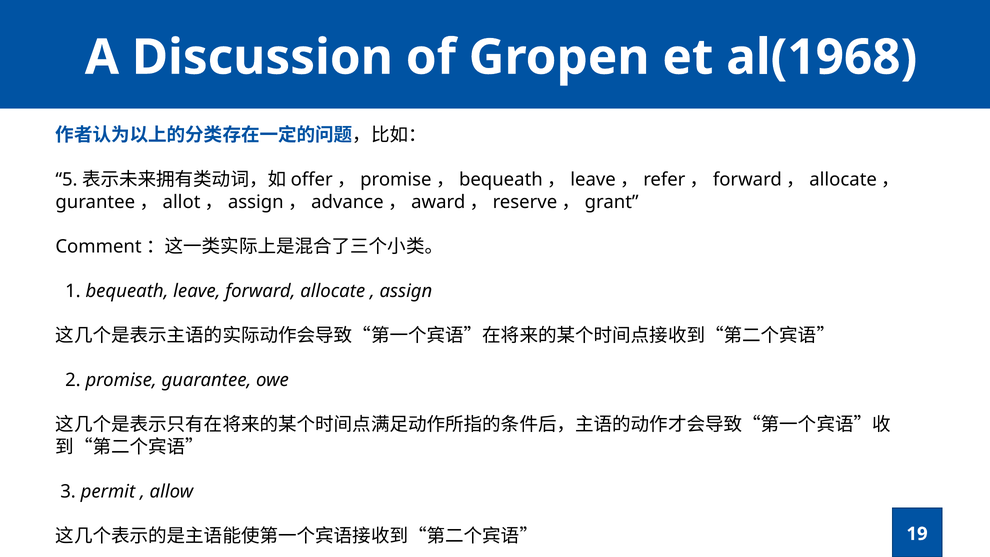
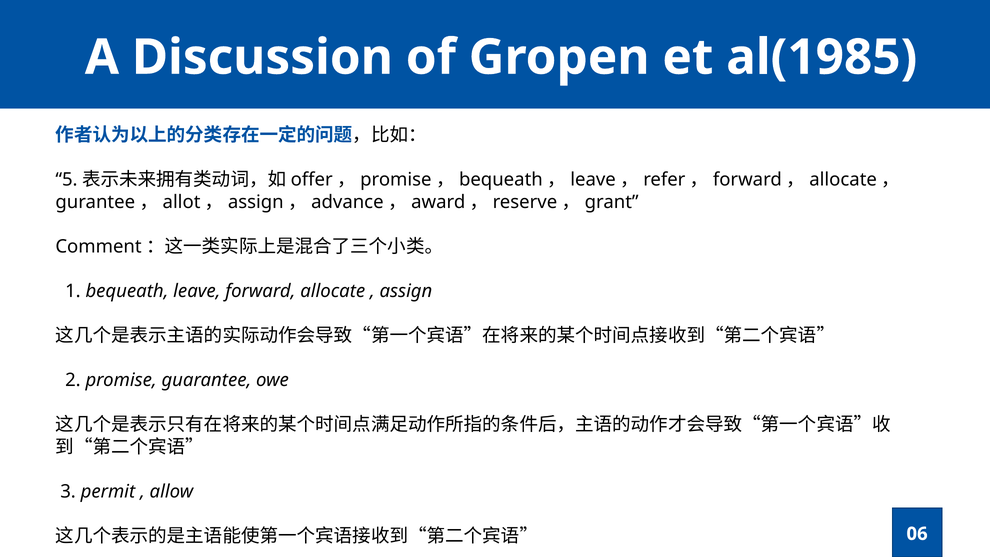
al(1968: al(1968 -> al(1985 (822, 57)
19: 19 -> 06 (917, 534)
